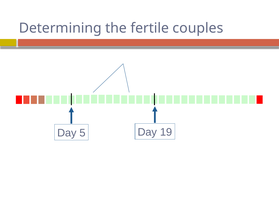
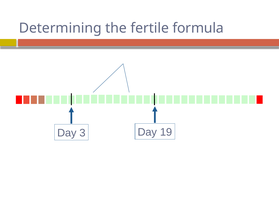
couples: couples -> formula (198, 28)
5: 5 -> 3 (83, 133)
